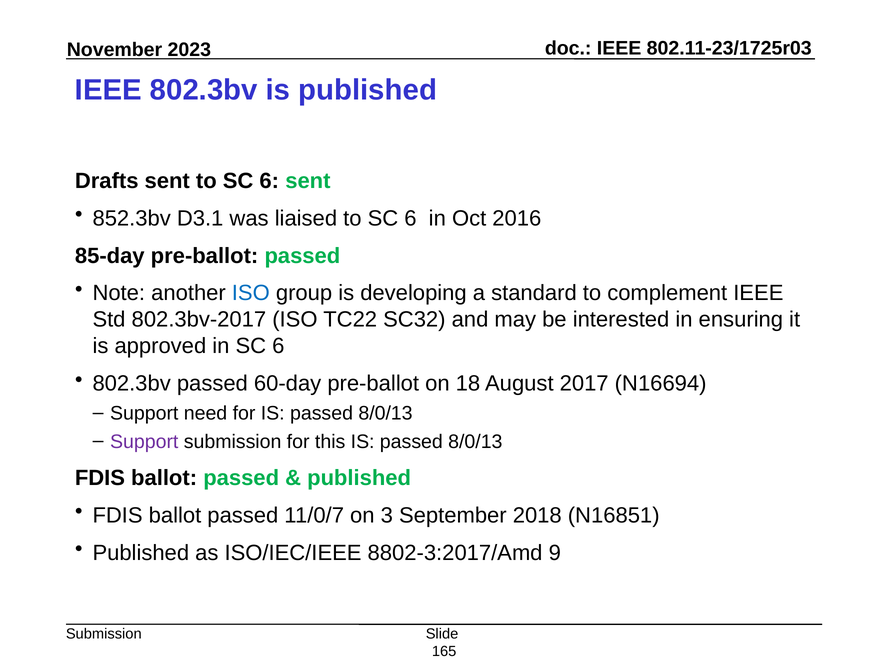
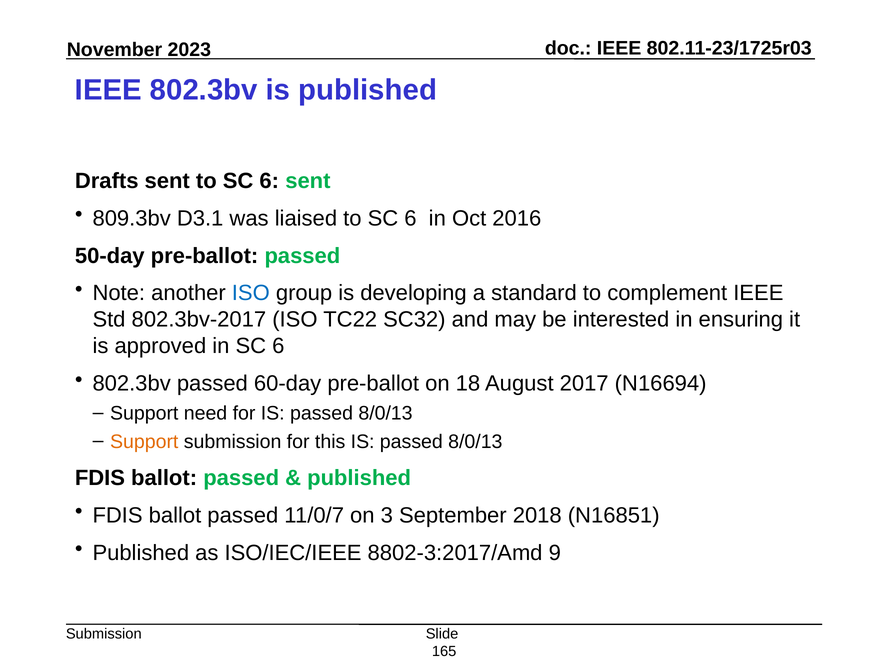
852.3bv: 852.3bv -> 809.3bv (132, 218)
85-day: 85-day -> 50-day (110, 256)
Support colour: purple -> orange (144, 441)
